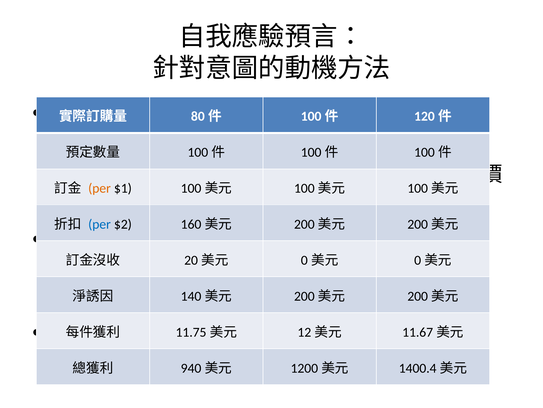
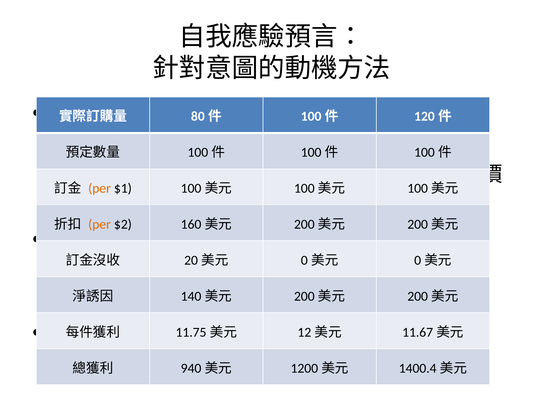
per colour: blue -> orange (100, 224)
